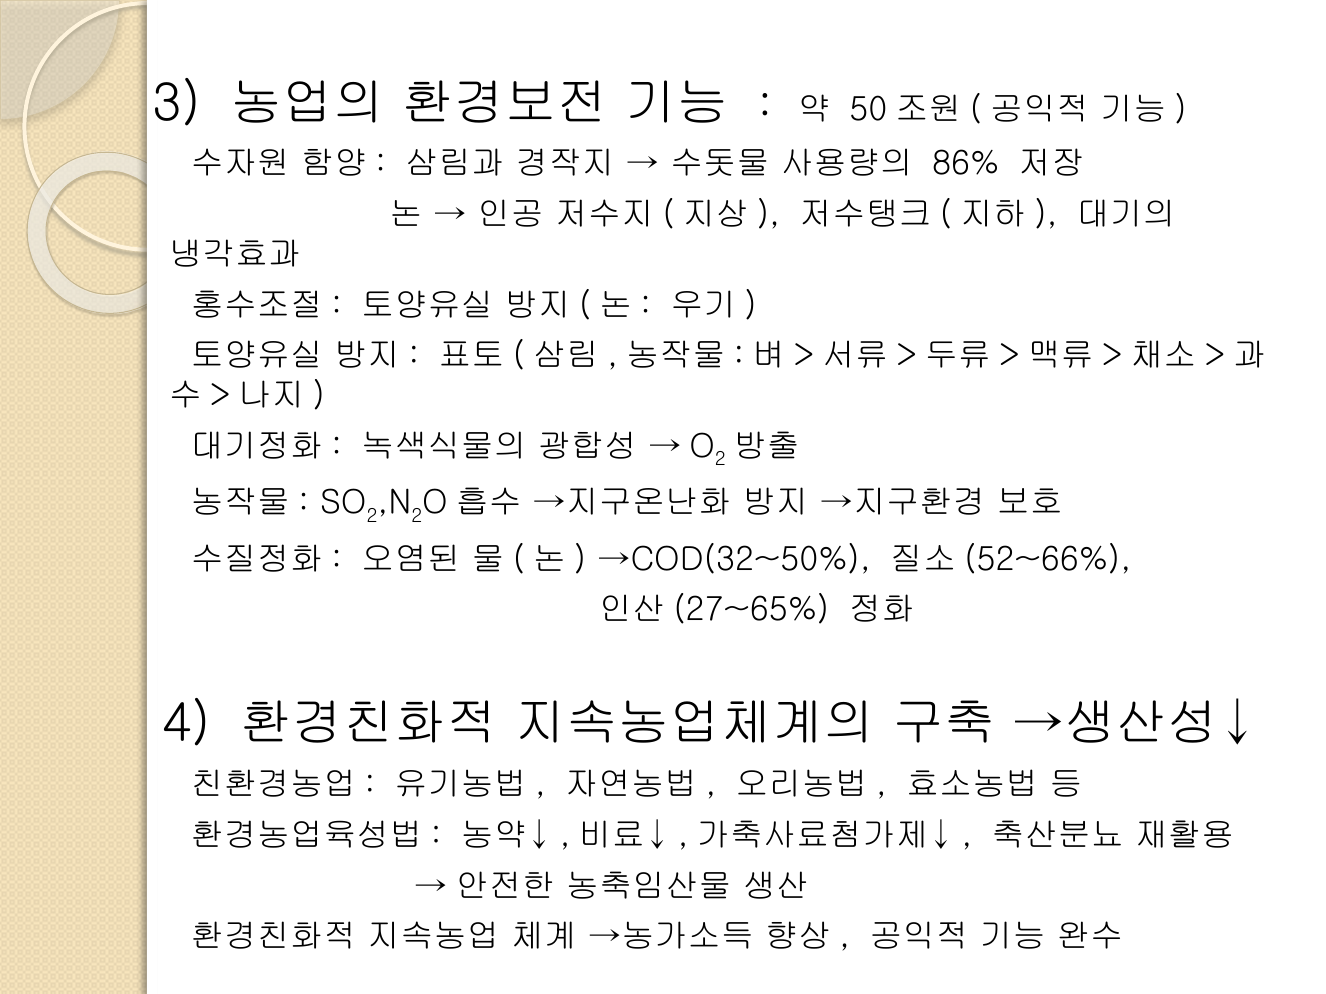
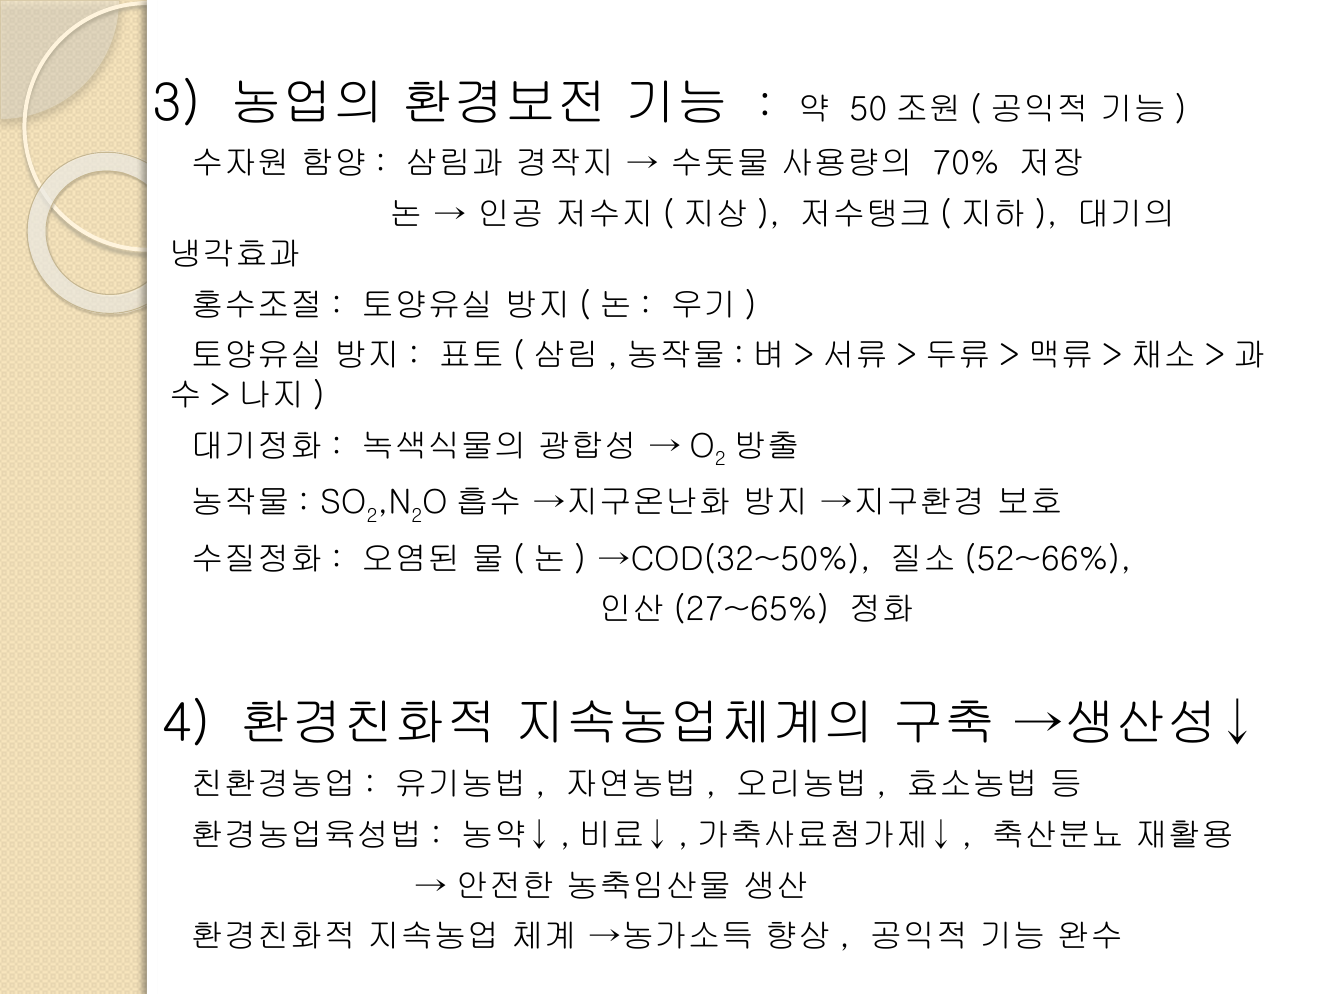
86%: 86% -> 70% (966, 164)
